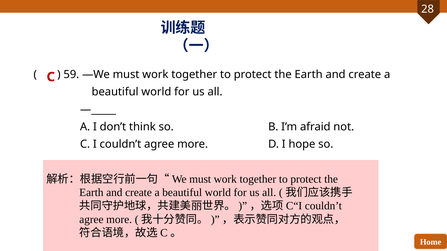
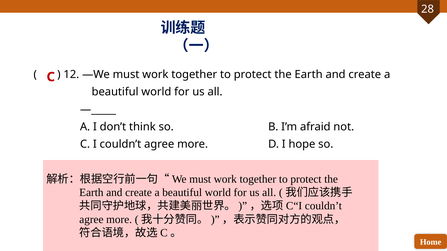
59: 59 -> 12 (71, 75)
